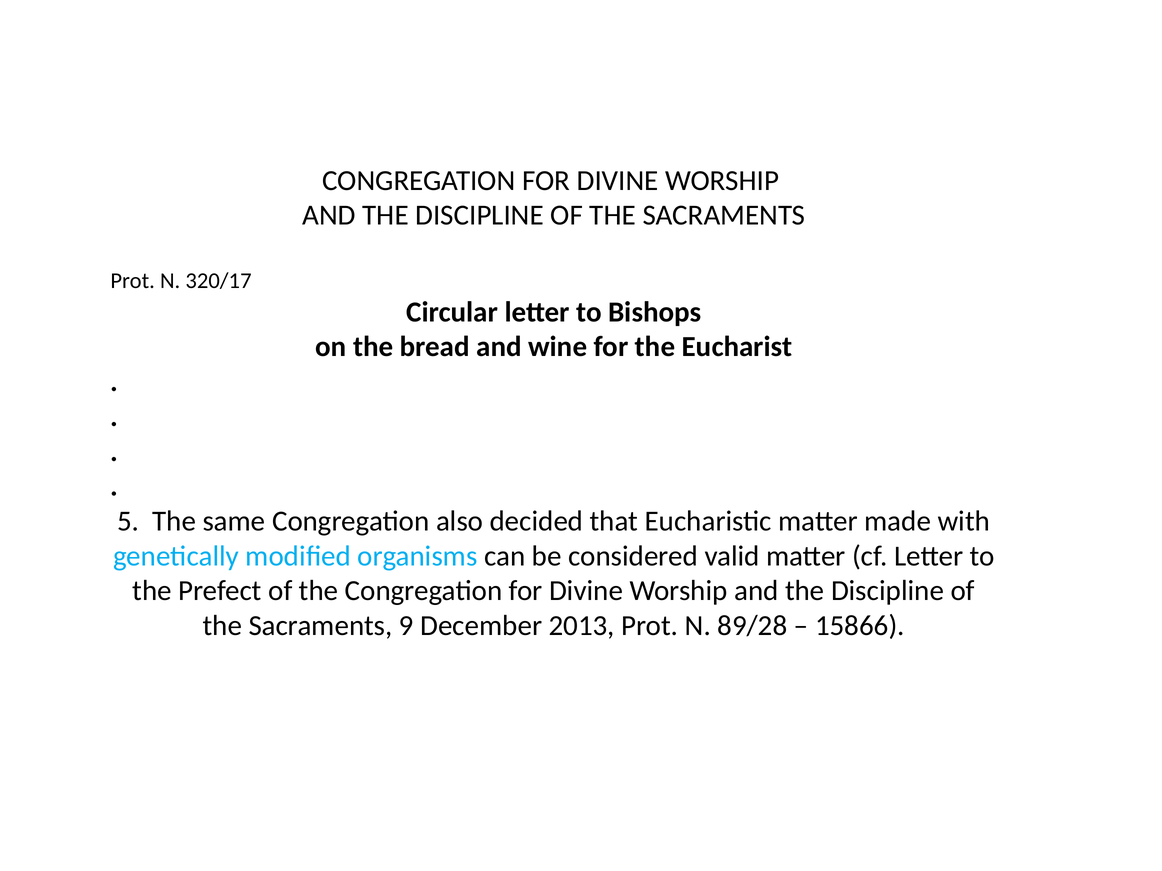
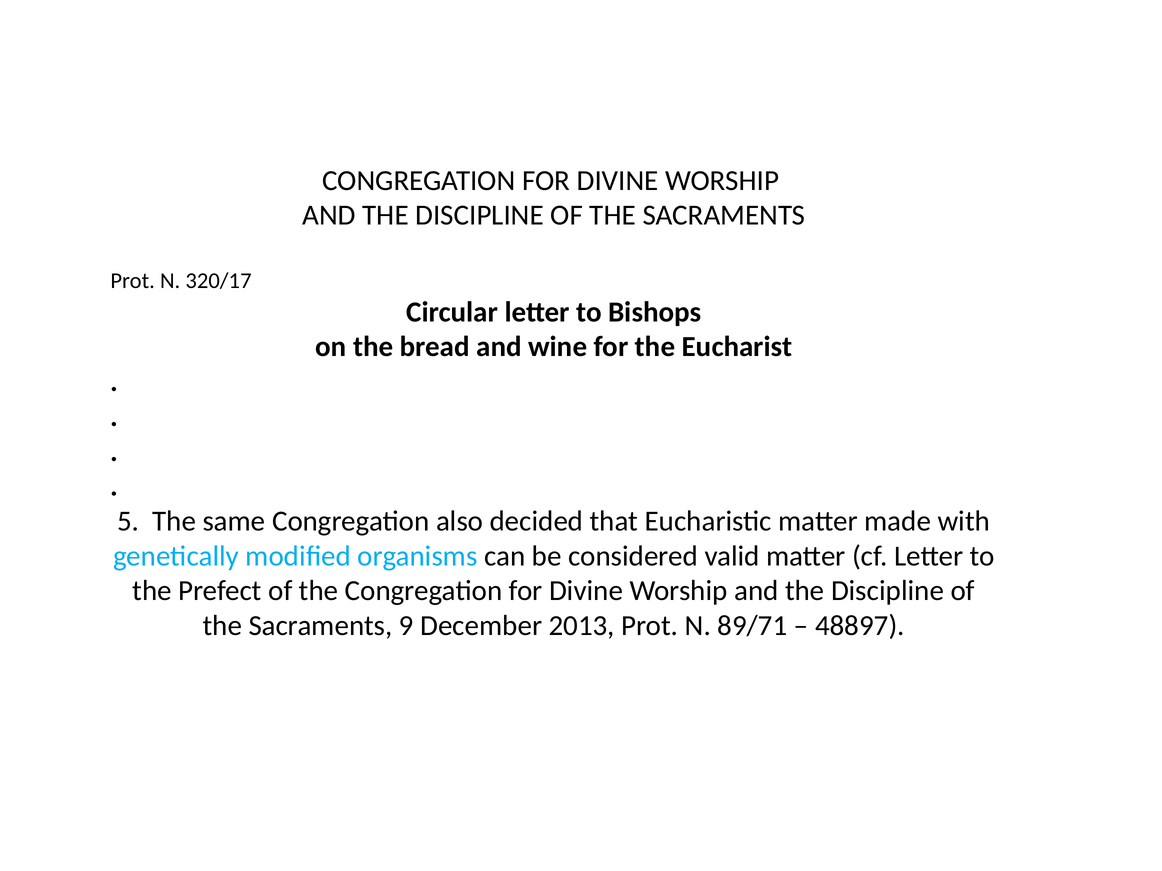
89/28: 89/28 -> 89/71 (752, 626)
15866: 15866 -> 48897 (860, 626)
